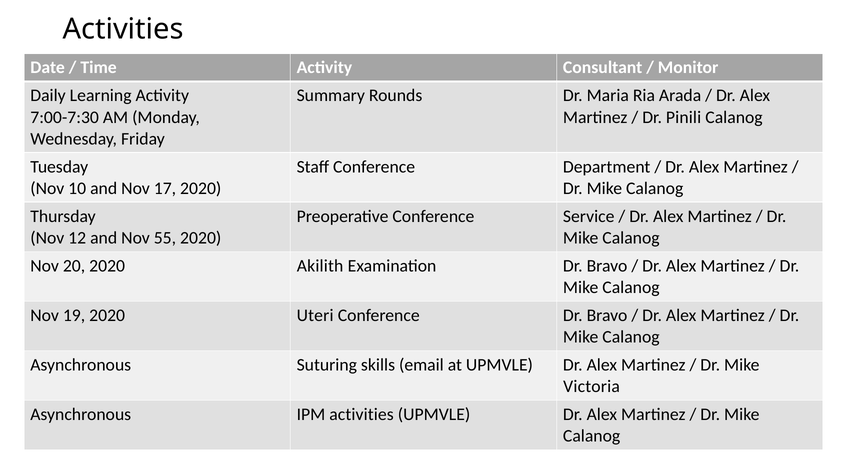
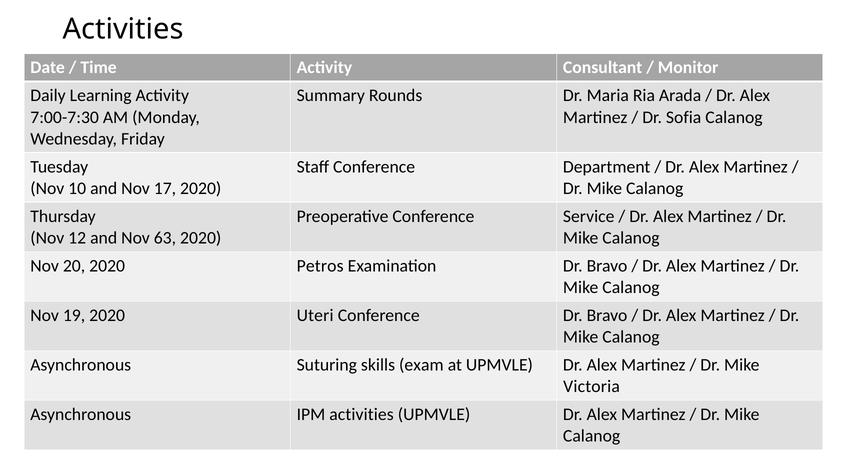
Pinili: Pinili -> Sofia (684, 117)
55: 55 -> 63 (165, 238)
Akilith: Akilith -> Petros (320, 266)
email: email -> exam (421, 365)
